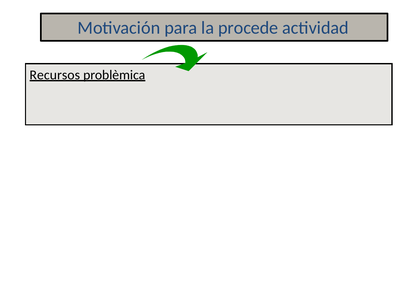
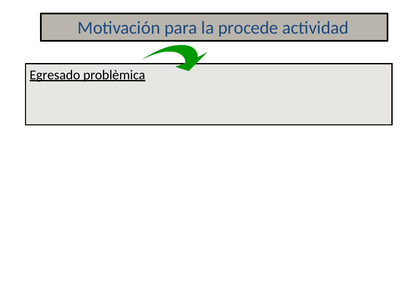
Recursos: Recursos -> Egresado (55, 75)
